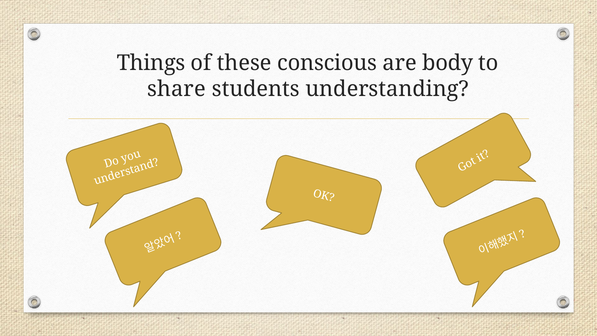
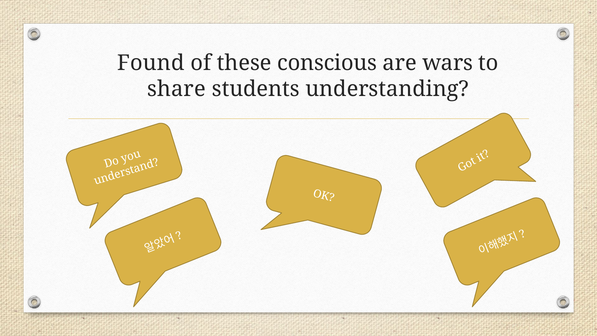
Things: Things -> Found (151, 63)
body: body -> wars (448, 63)
